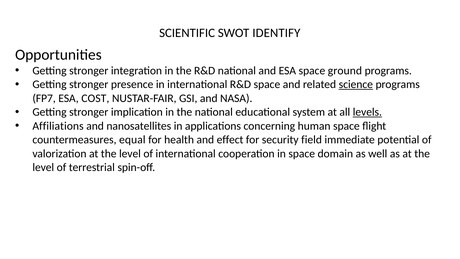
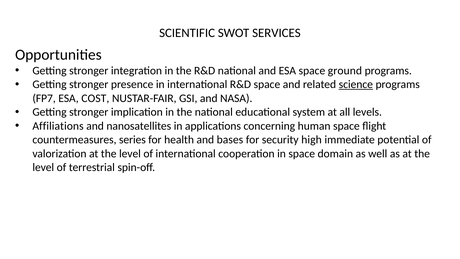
IDENTIFY: IDENTIFY -> SERVICES (276, 33)
levels underline: present -> none (367, 112)
equal: equal -> series (132, 140)
effect: effect -> bases (230, 140)
field: field -> high (312, 140)
